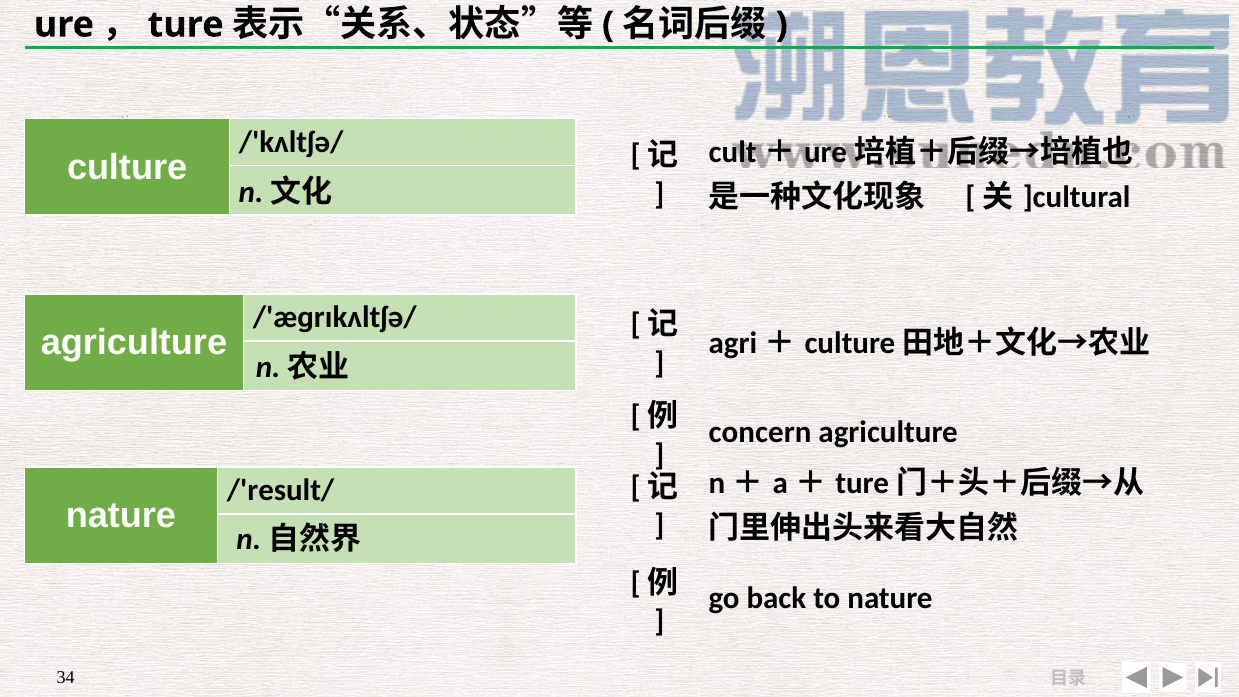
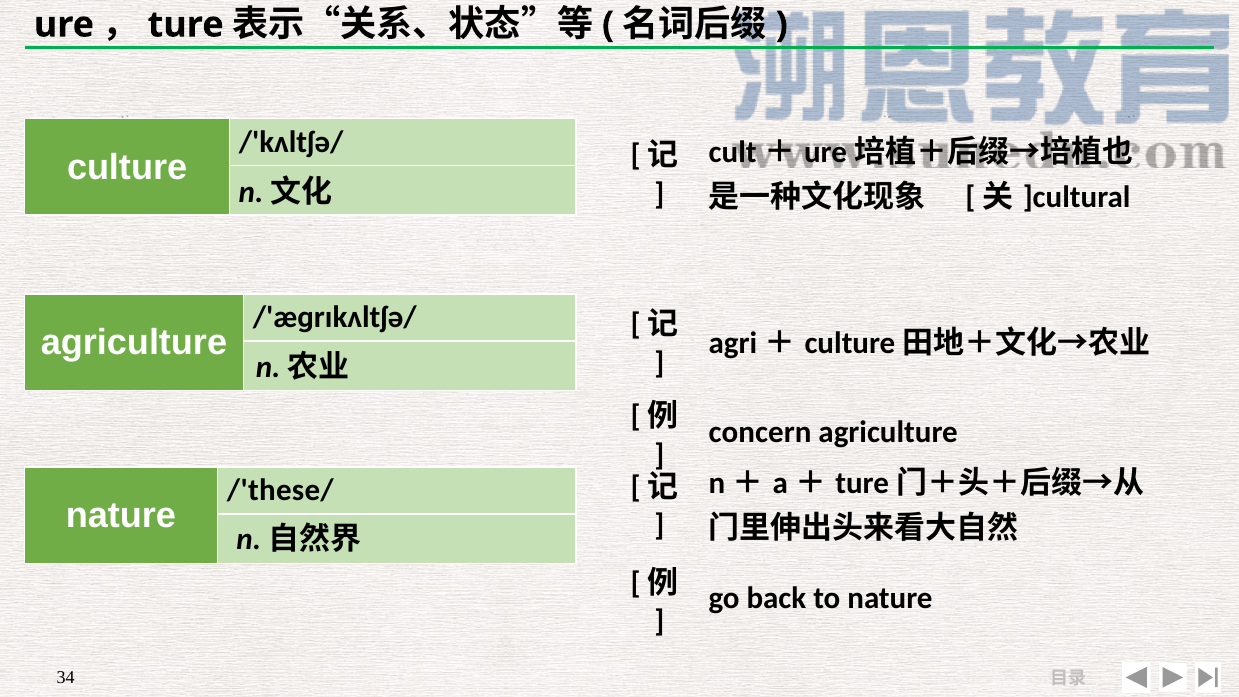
/'result/: /'result/ -> /'these/ (280, 491)
